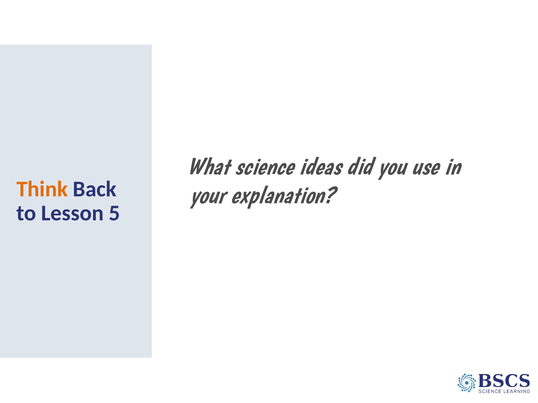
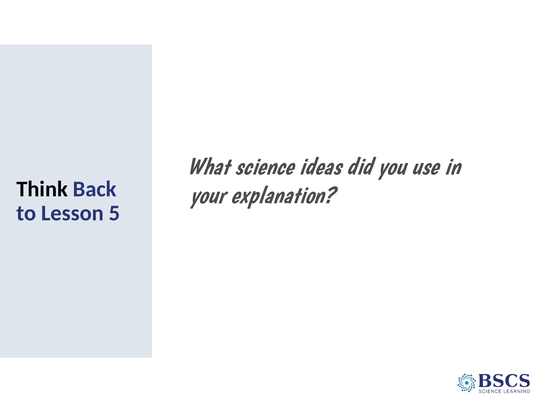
Think colour: orange -> black (42, 189)
